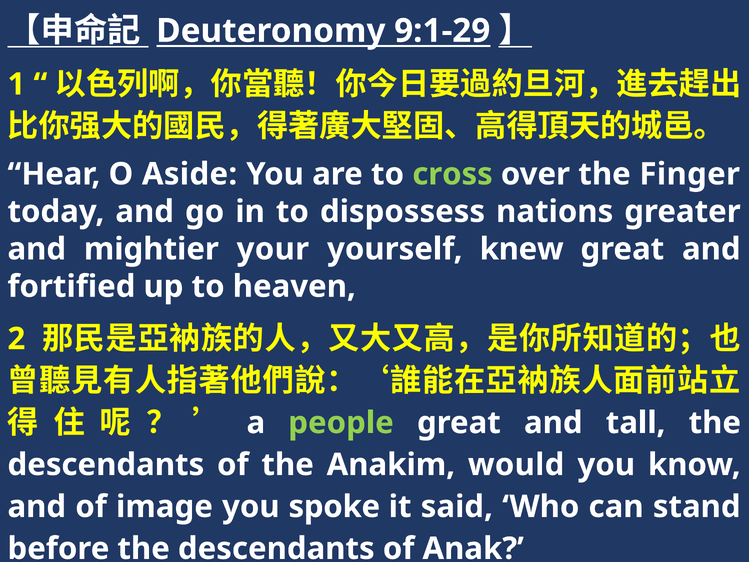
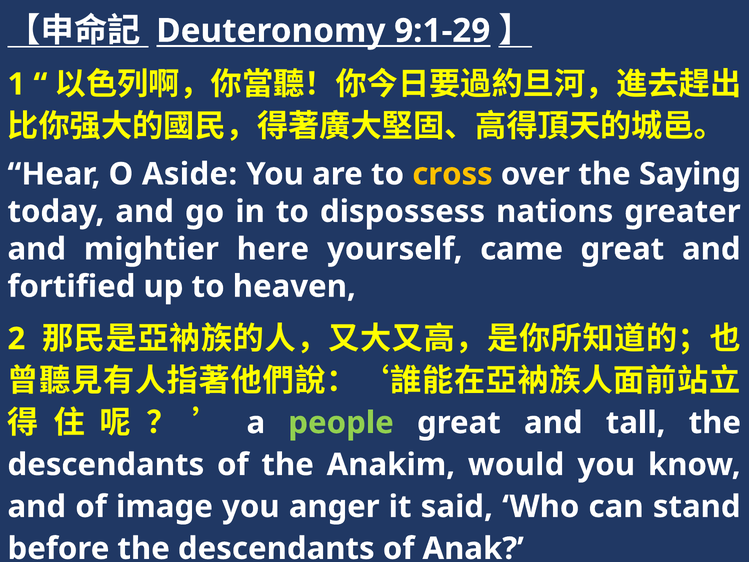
cross colour: light green -> yellow (453, 174)
Finger: Finger -> Saying (690, 174)
your: your -> here (273, 249)
knew: knew -> came (522, 249)
spoke: spoke -> anger (334, 506)
